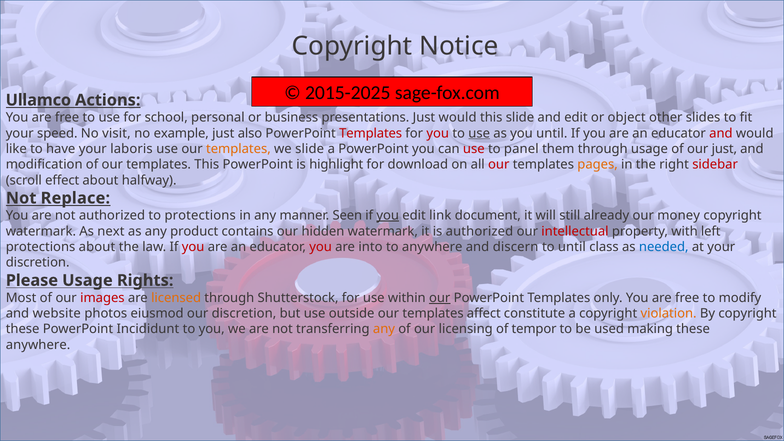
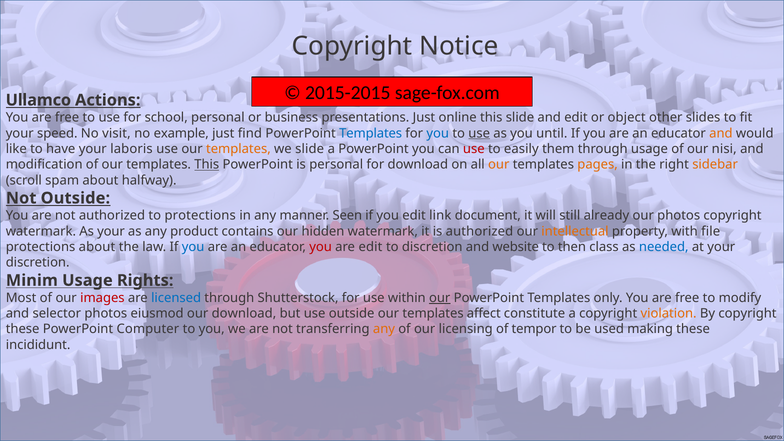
2015-2025: 2015-2025 -> 2015-2015 (348, 93)
Just would: would -> online (458, 118)
also: also -> find (250, 133)
Templates colour: red -> blue (371, 133)
you colour: red -> blue (438, 133)
and colour: red -> orange (721, 133)
panel: panel -> easily (521, 149)
our just: just -> nisi (724, 149)
This underline: none -> present (207, 165)
is highlight: highlight -> personal (336, 165)
our colour: red -> orange (499, 165)
sidebar colour: red -> orange (715, 165)
effect: effect -> spam (62, 180)
Not Replace: Replace -> Outside (75, 198)
you underline: present -> none (388, 216)
our money: money -> photos (679, 216)
As next: next -> your (111, 231)
intellectual colour: red -> orange (575, 231)
left: left -> file (711, 231)
you colour: red -> blue (193, 247)
are into: into -> edit (370, 247)
to anywhere: anywhere -> discretion (432, 247)
discern: discern -> website (516, 247)
to until: until -> then (572, 247)
Please: Please -> Minim (32, 280)
licensed colour: orange -> blue (176, 298)
website: website -> selector (57, 313)
our discretion: discretion -> download (244, 313)
Incididunt: Incididunt -> Computer (148, 329)
anywhere: anywhere -> incididunt (38, 345)
